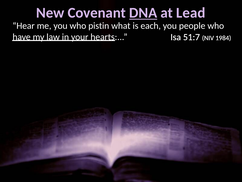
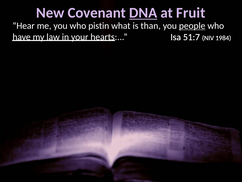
Lead: Lead -> Fruit (191, 13)
each: each -> than (151, 26)
people underline: none -> present (192, 26)
